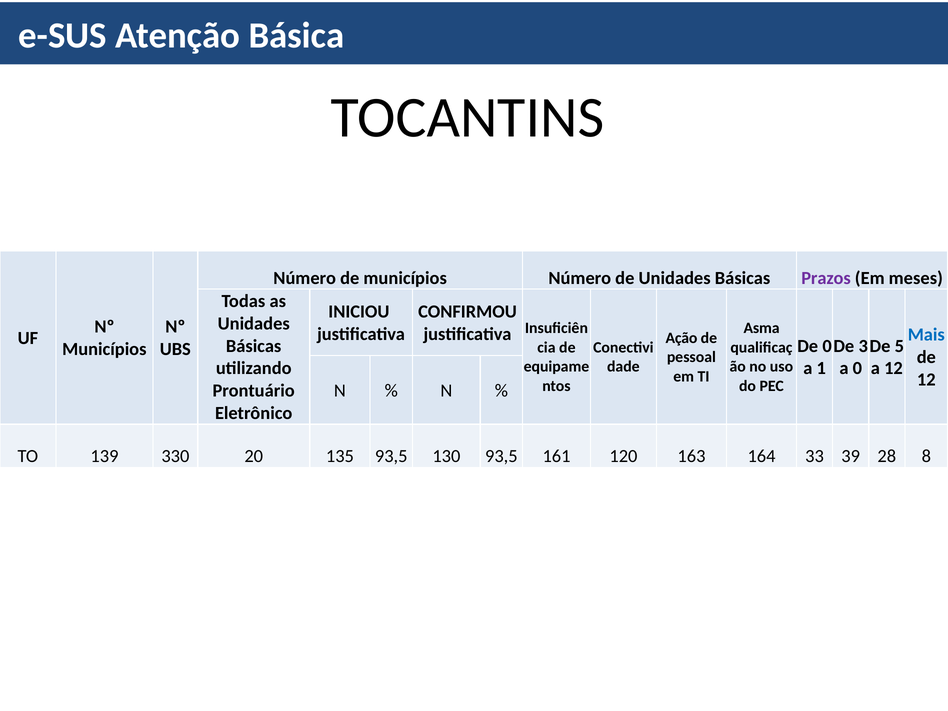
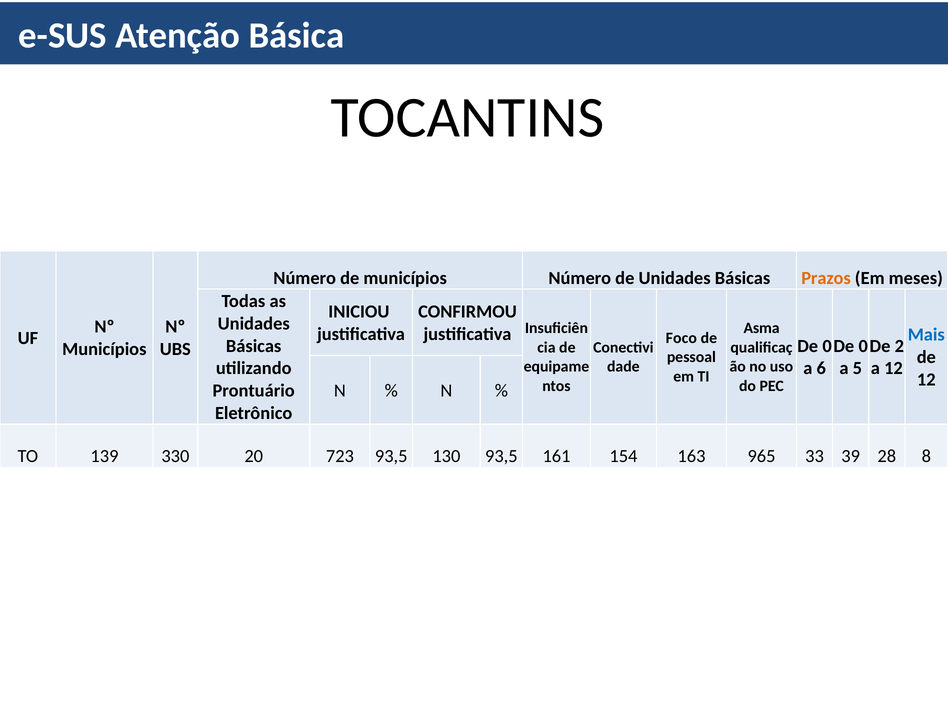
Prazos colour: purple -> orange (826, 278)
Ação: Ação -> Foco (681, 338)
3: 3 -> 0 (863, 346)
5: 5 -> 2 (899, 346)
1: 1 -> 6 (821, 368)
a 0: 0 -> 5 (857, 368)
135: 135 -> 723 (340, 456)
120: 120 -> 154 (623, 456)
164: 164 -> 965 (761, 456)
